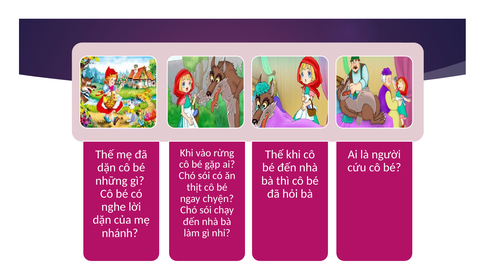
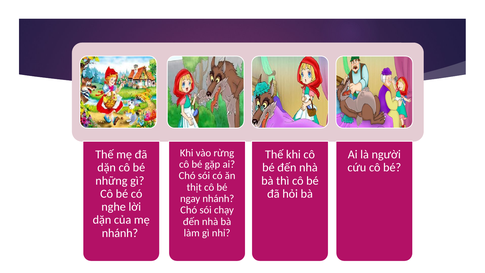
ngay chyện: chyện -> nhánh (218, 199)
